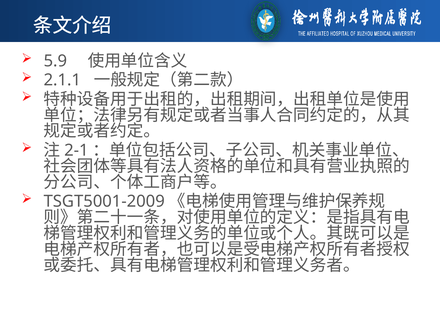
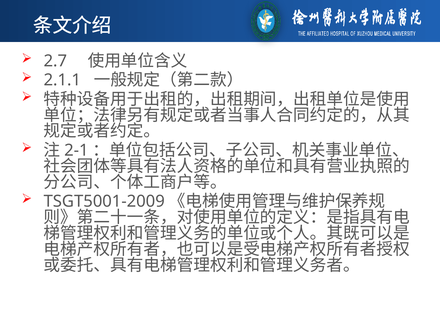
5.9: 5.9 -> 2.7 (55, 61)
